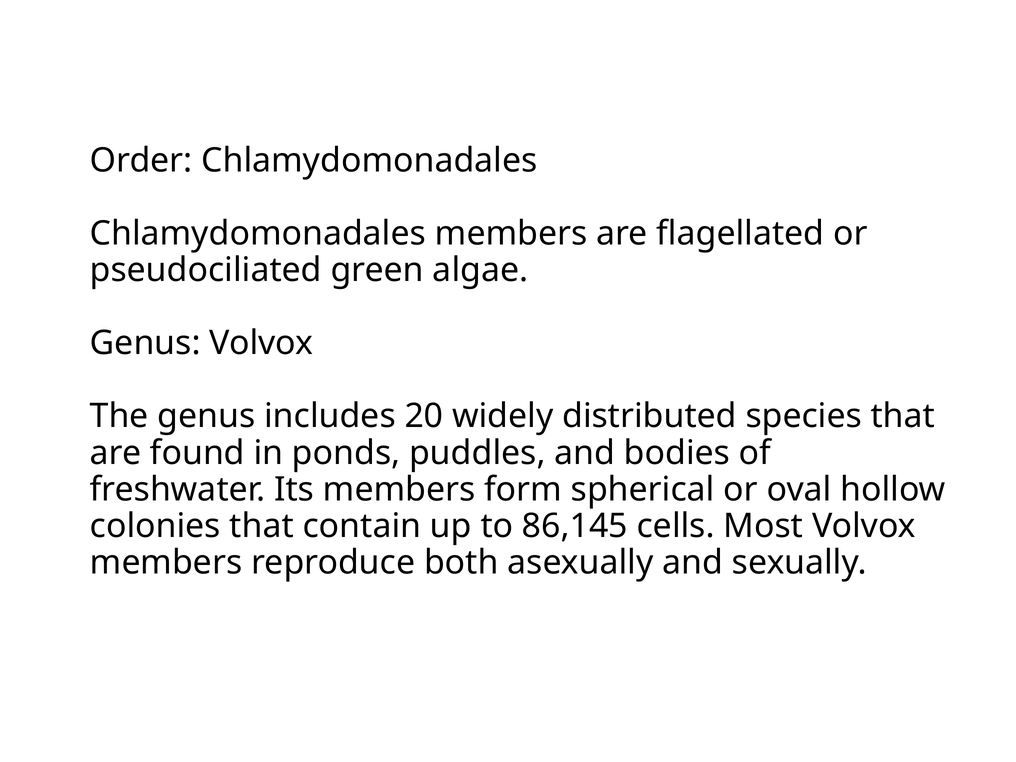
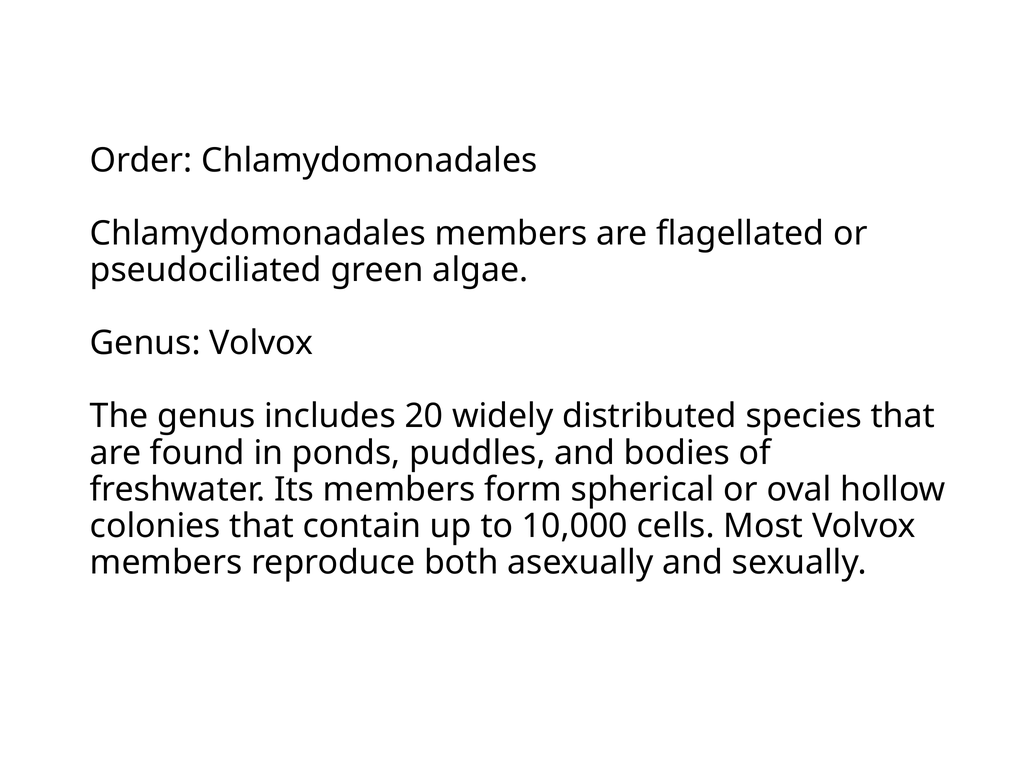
86,145: 86,145 -> 10,000 (575, 526)
